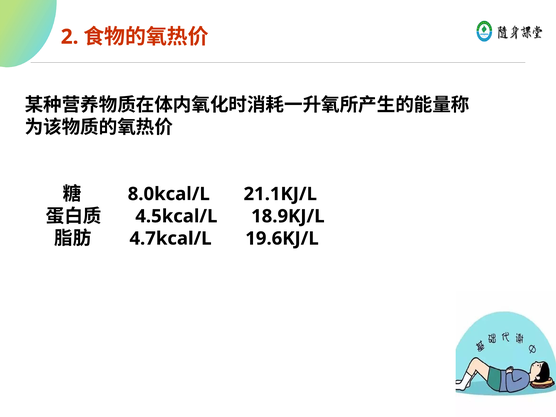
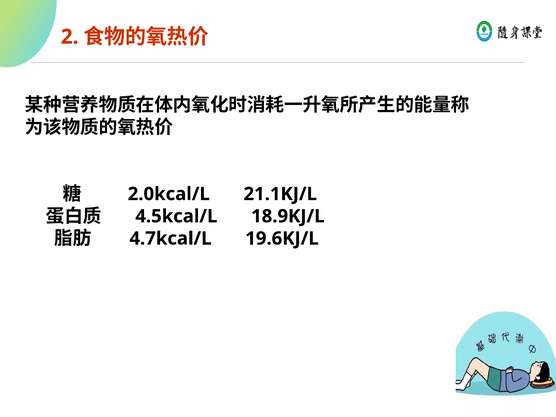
8.0kcal/L: 8.0kcal/L -> 2.0kcal/L (169, 194)
